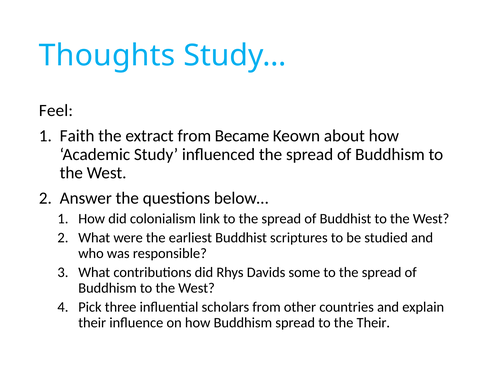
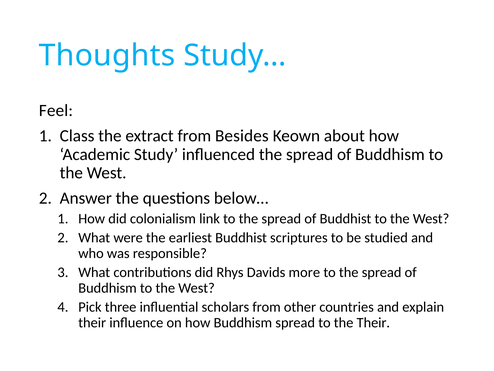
Faith: Faith -> Class (77, 136)
Became: Became -> Besides (242, 136)
some: some -> more (304, 272)
